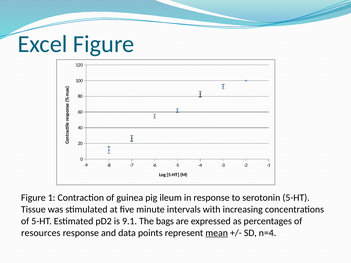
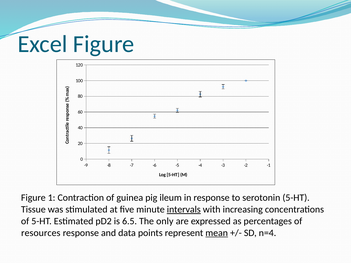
intervals underline: none -> present (184, 210)
9.1: 9.1 -> 6.5 (130, 221)
bags: bags -> only (165, 221)
